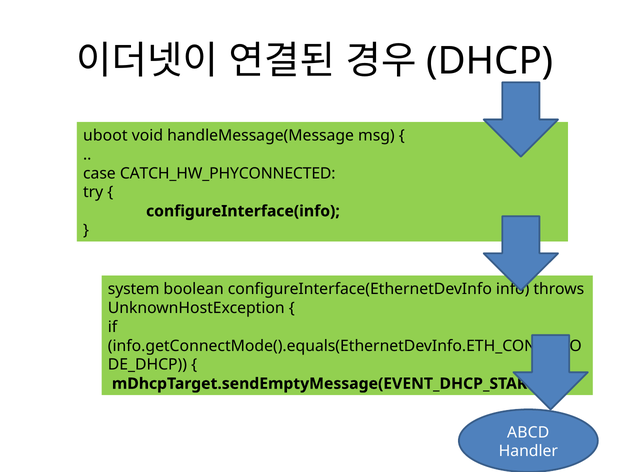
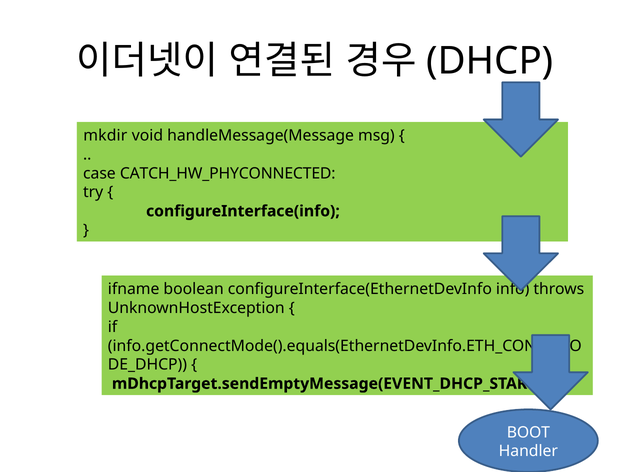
uboot: uboot -> mkdir (105, 136)
system: system -> ifname (134, 290)
ABCD: ABCD -> BOOT (528, 433)
